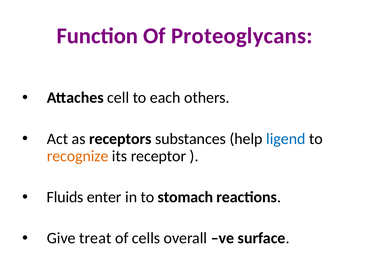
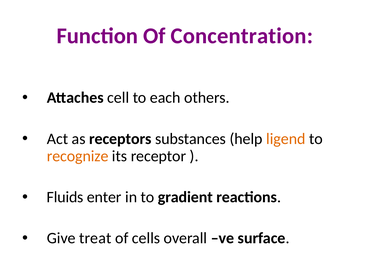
Proteoglycans: Proteoglycans -> Concentration (242, 36)
ligend colour: blue -> orange (286, 139)
stomach: stomach -> gradient (185, 197)
